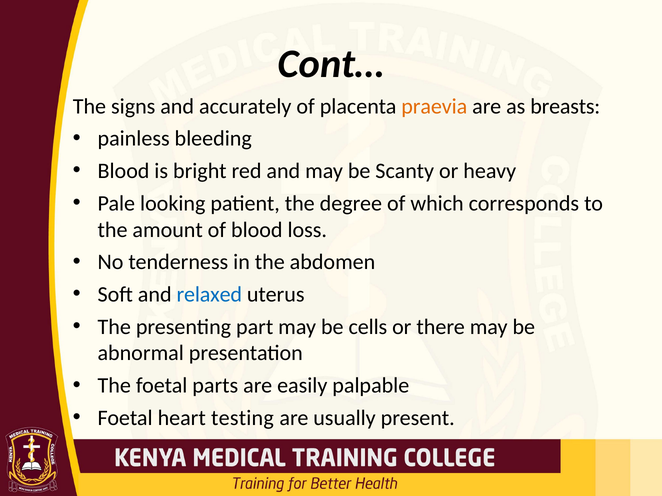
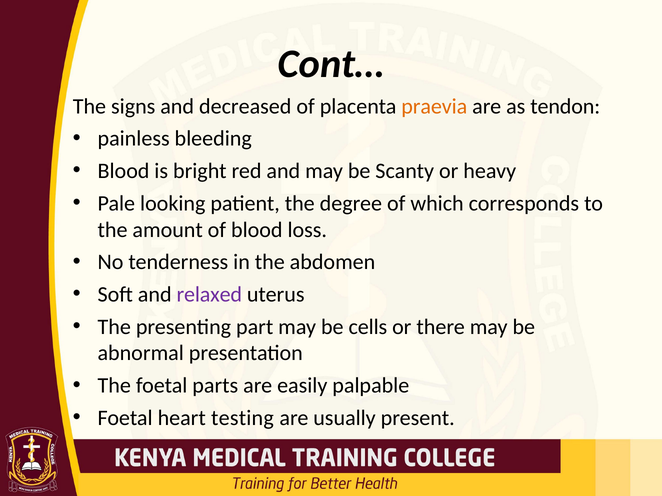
accurately: accurately -> decreased (245, 106)
breasts: breasts -> tendon (565, 106)
relaxed colour: blue -> purple (209, 295)
